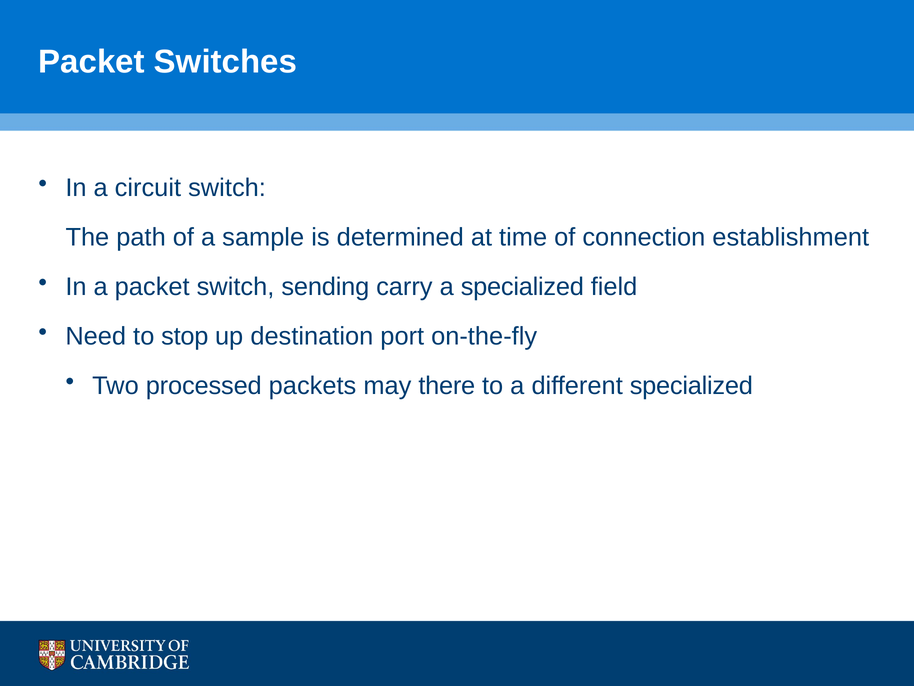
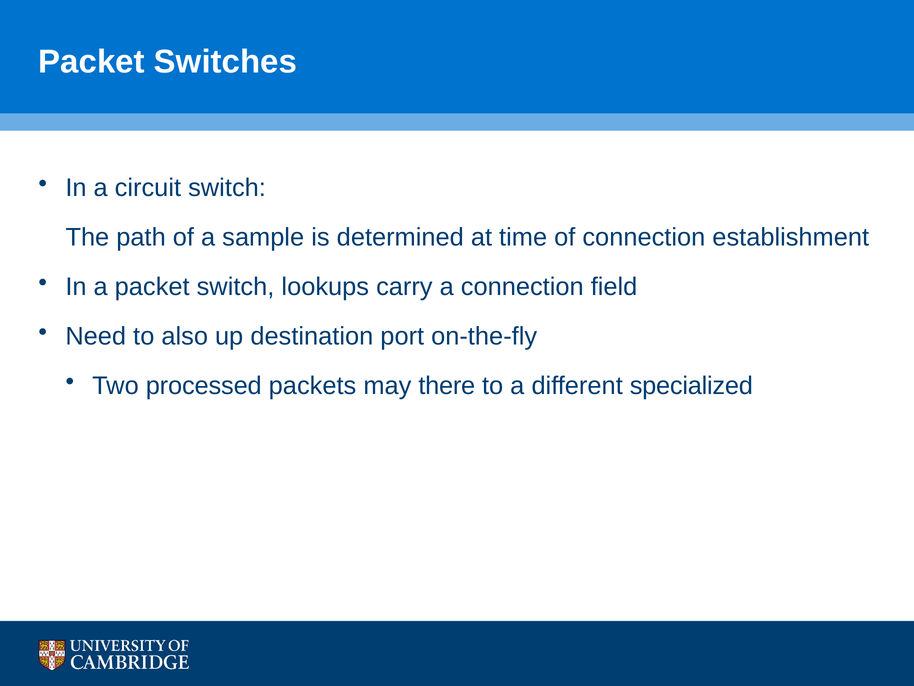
sending: sending -> lookups (325, 287)
a specialized: specialized -> connection (522, 287)
stop: stop -> also (185, 336)
